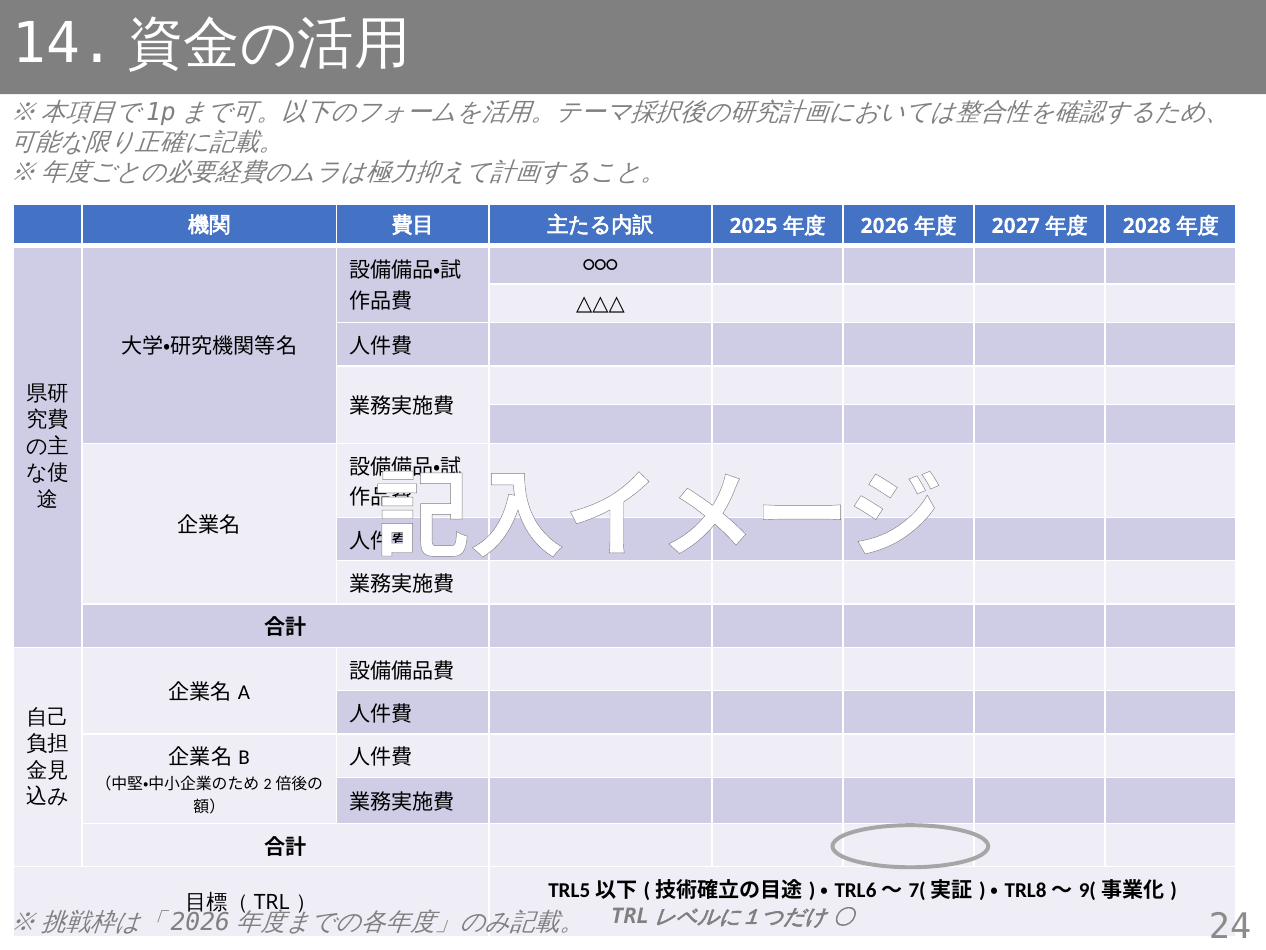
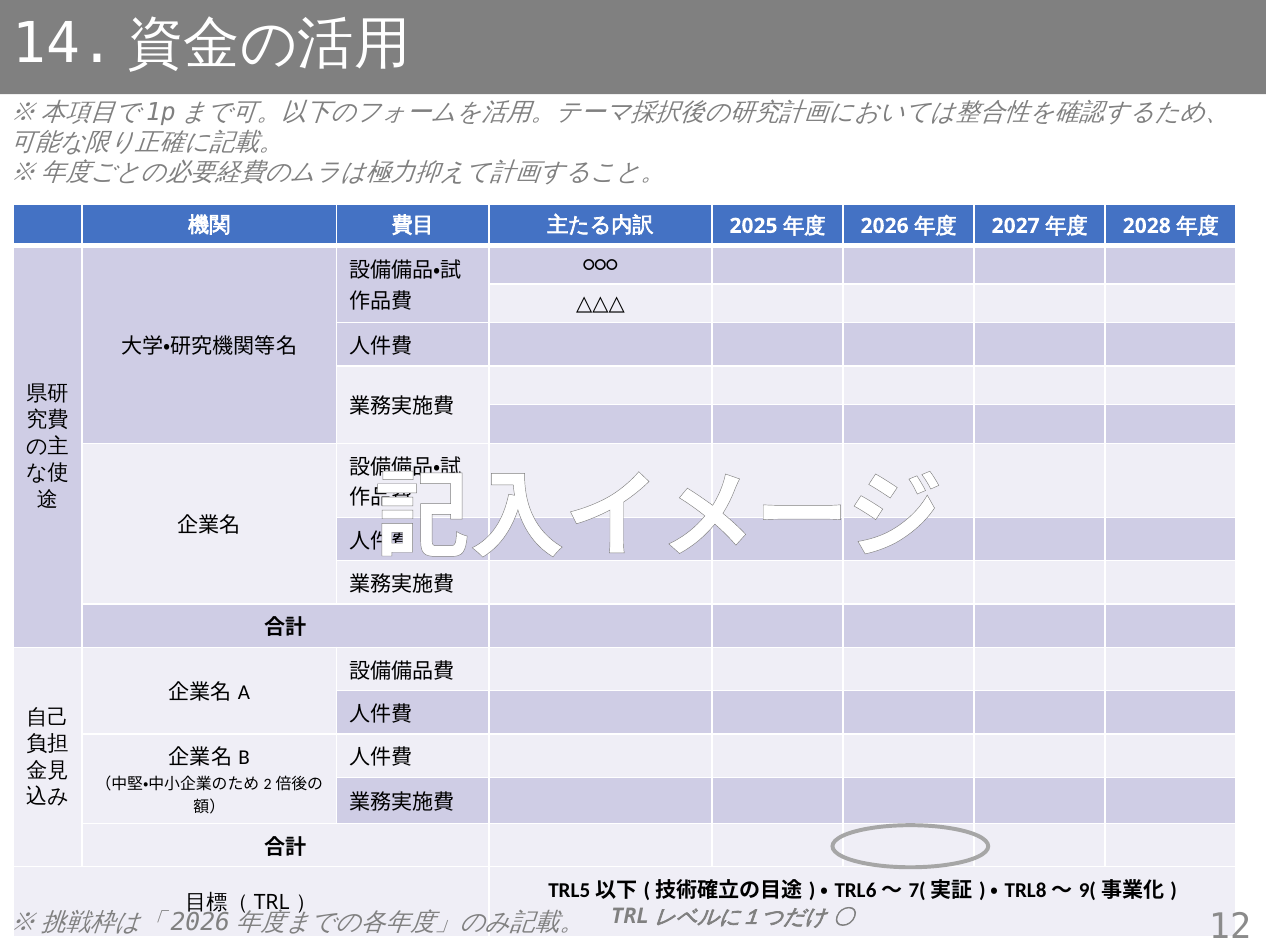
24: 24 -> 12 (1230, 927)
